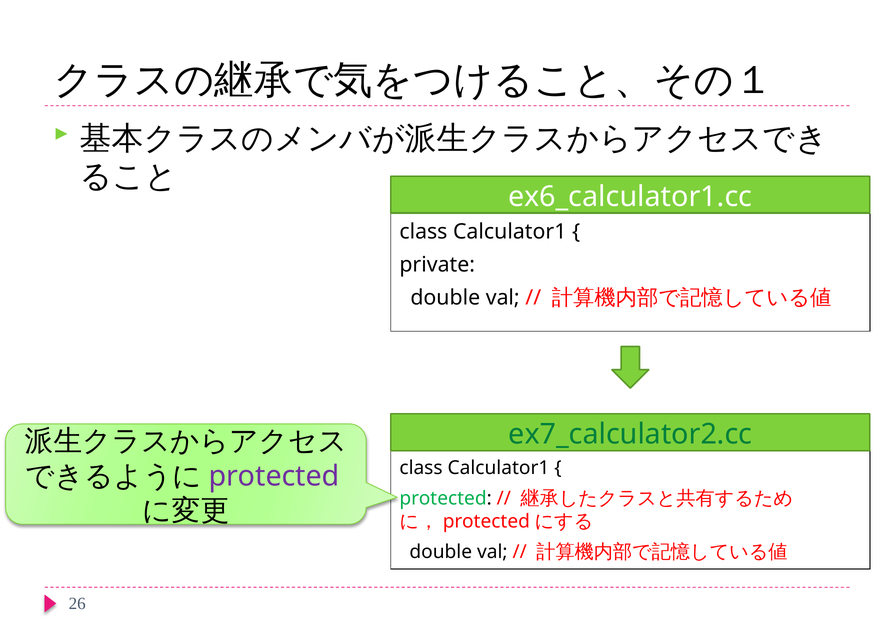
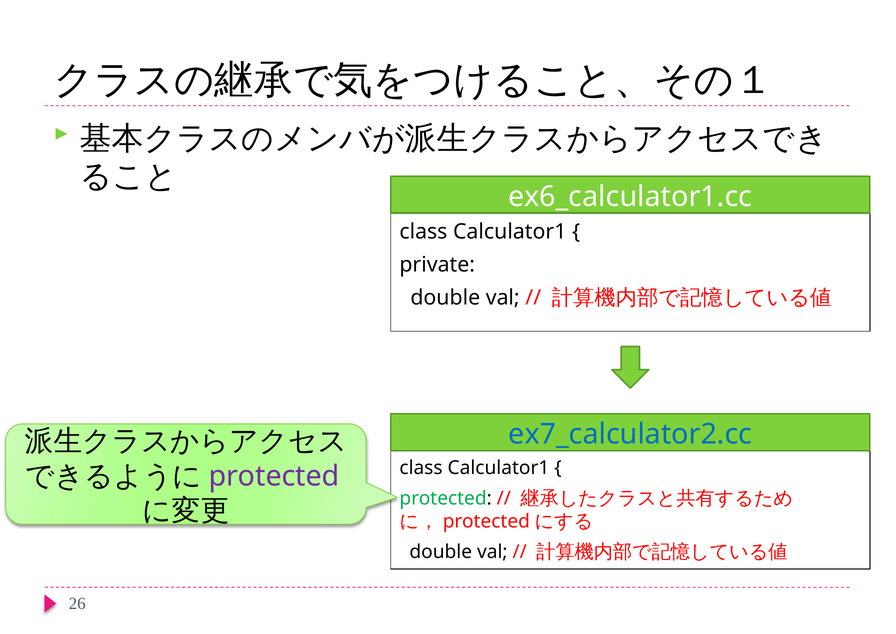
ex7_calculator2.cc colour: green -> blue (630, 434)
